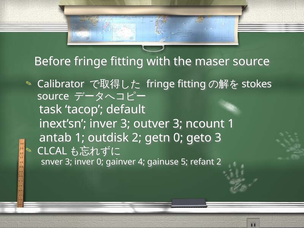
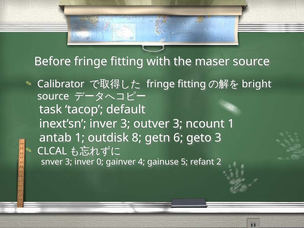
stokes: stokes -> bright (257, 84)
outdisk 2: 2 -> 8 (137, 138)
getn 0: 0 -> 6 (178, 138)
